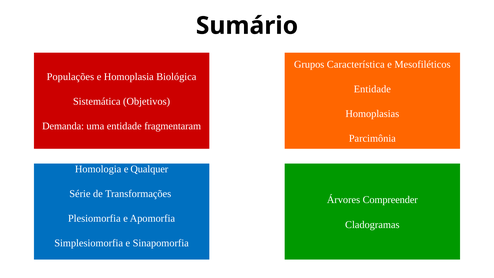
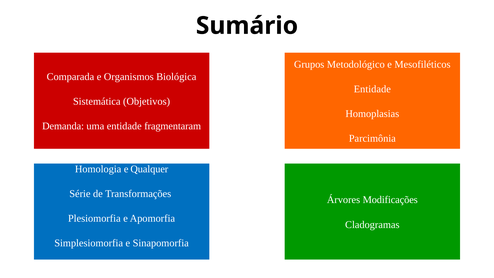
Característica: Característica -> Metodológico (356, 64)
Populações: Populações -> Comparada (70, 77)
Homoplasia: Homoplasia -> Organismos (129, 77)
Compreender: Compreender -> Modificações (390, 200)
